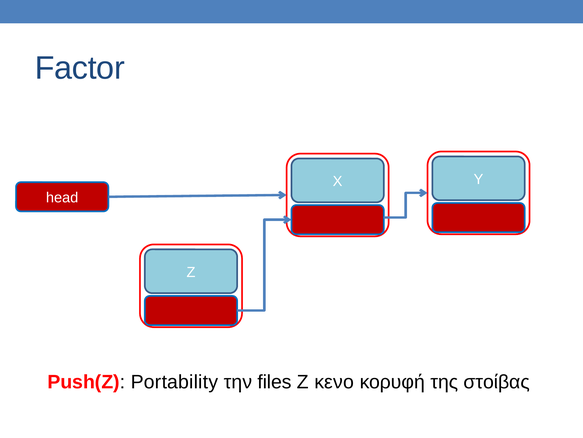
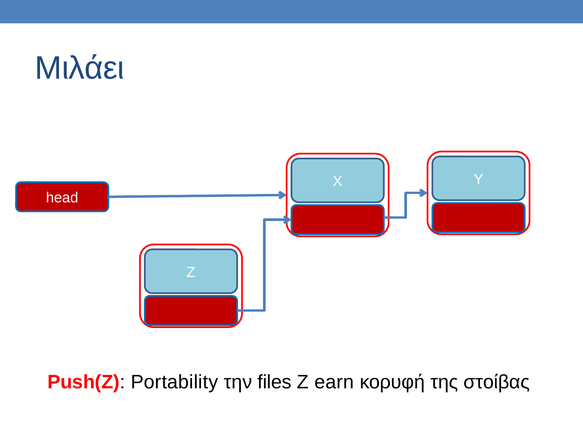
Factor: Factor -> Μιλάει (80, 68)
κενο: κενο -> earn (334, 381)
